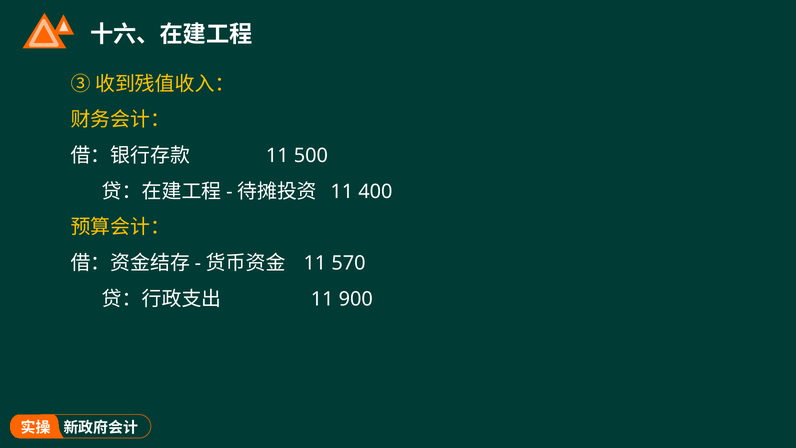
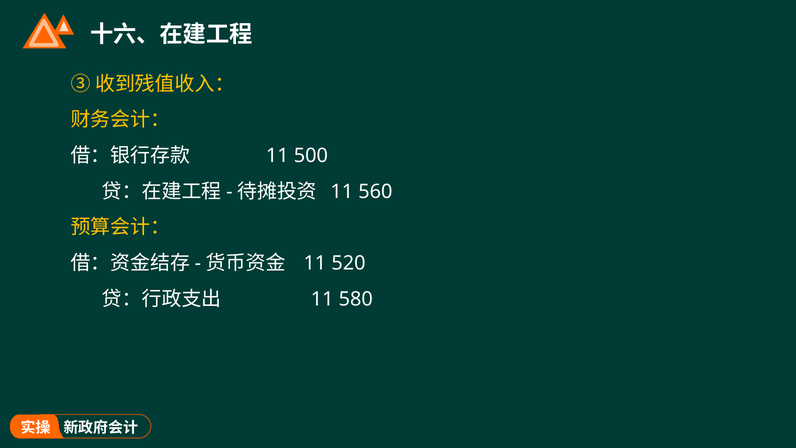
400: 400 -> 560 (375, 191)
570: 570 -> 520 (348, 263)
900: 900 -> 580 (356, 299)
